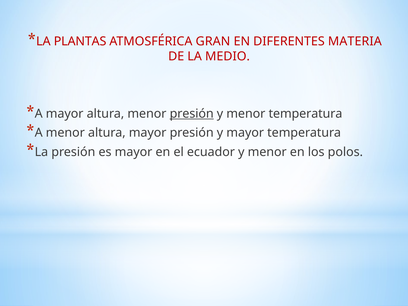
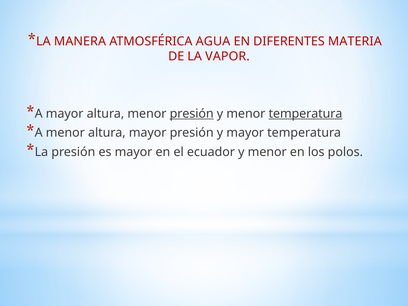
PLANTAS: PLANTAS -> MANERA (80, 41)
GRAN: GRAN -> AGUA (213, 41)
MEDIO: MEDIO -> VAPOR (227, 56)
temperatura underline: none -> present (305, 114)
